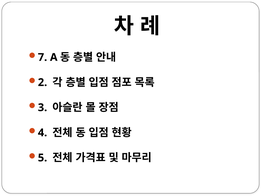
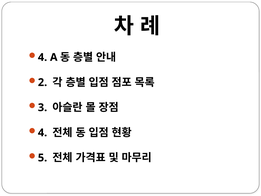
7: 7 -> 4 (43, 57)
